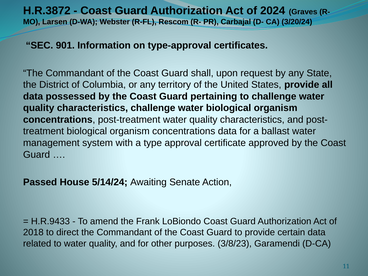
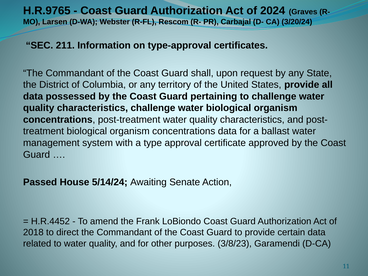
H.R.3872: H.R.3872 -> H.R.9765 (47, 11)
901: 901 -> 211 (65, 45)
H.R.9433: H.R.9433 -> H.R.4452 (50, 221)
